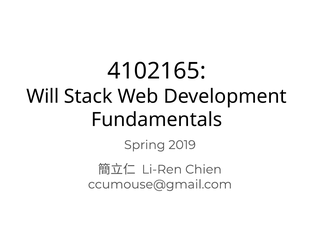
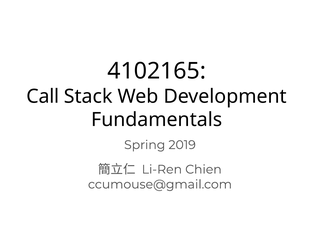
Will: Will -> Call (43, 96)
